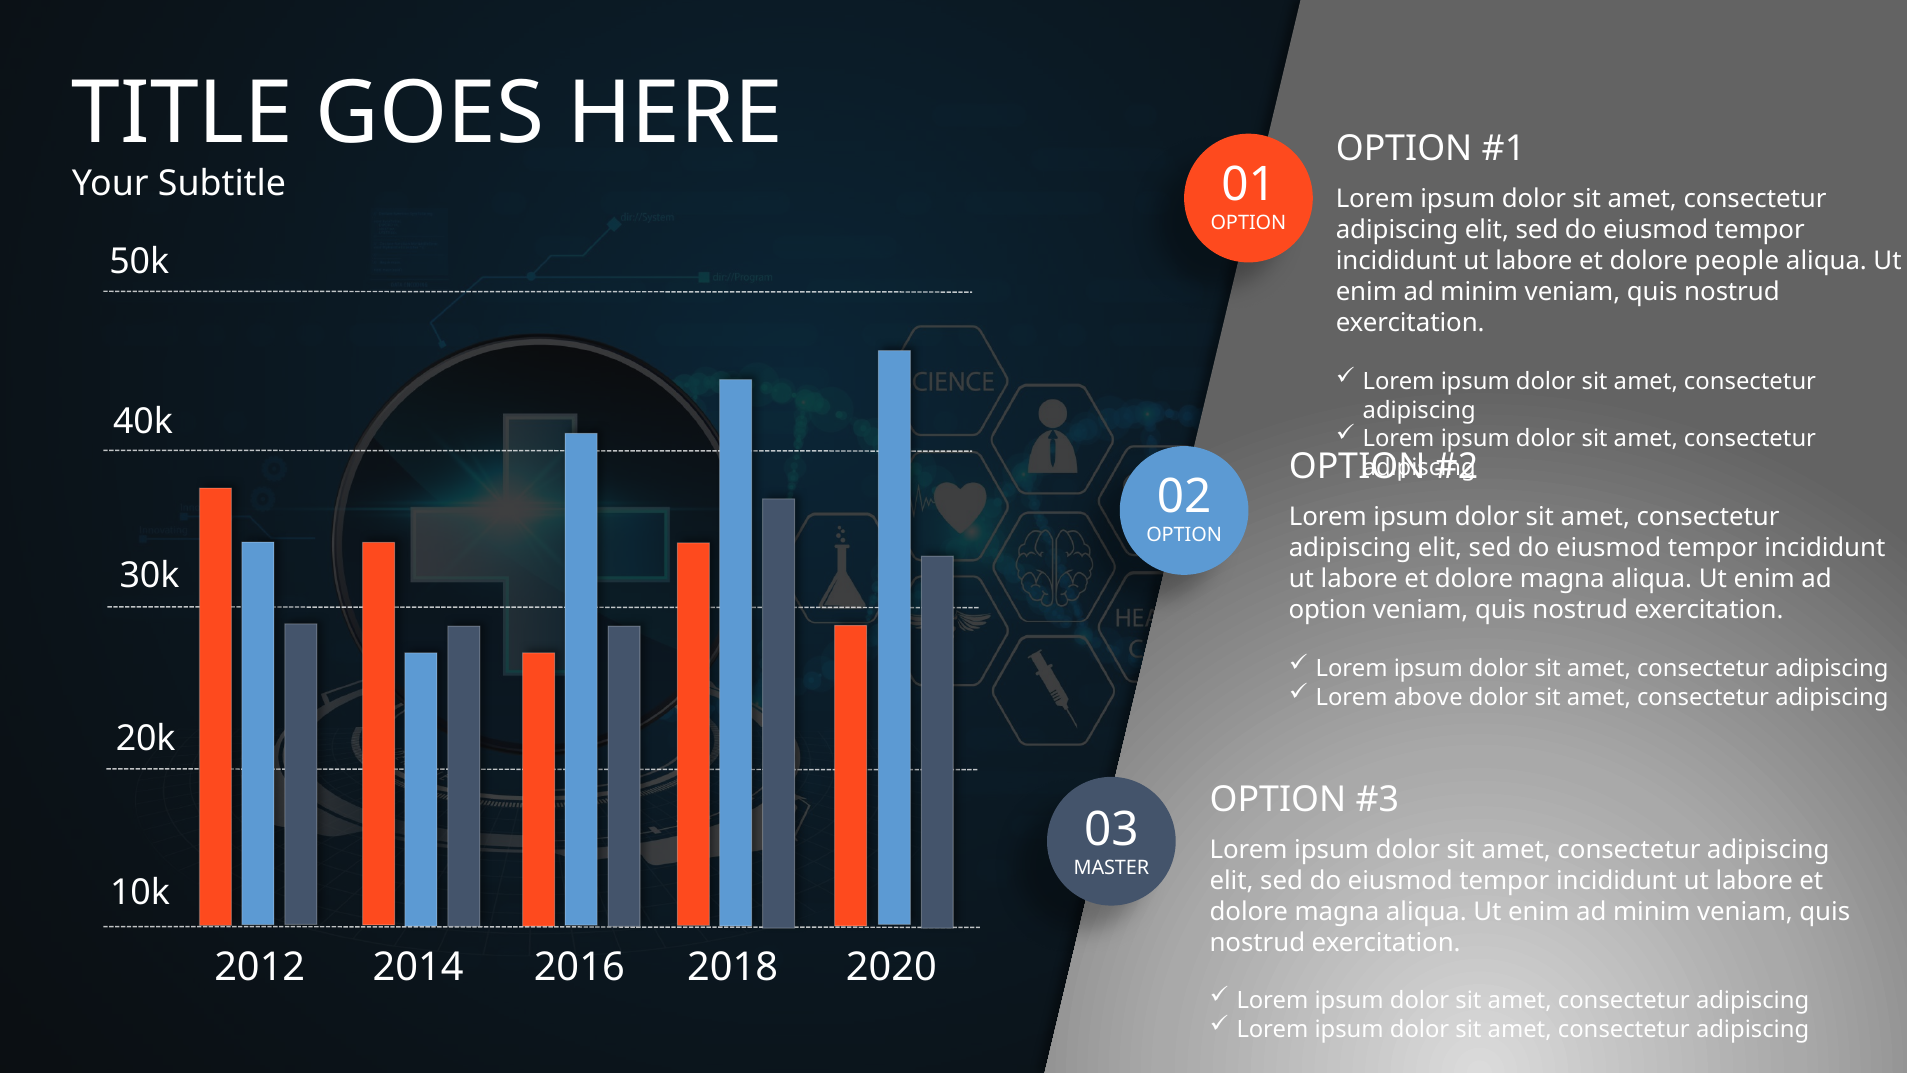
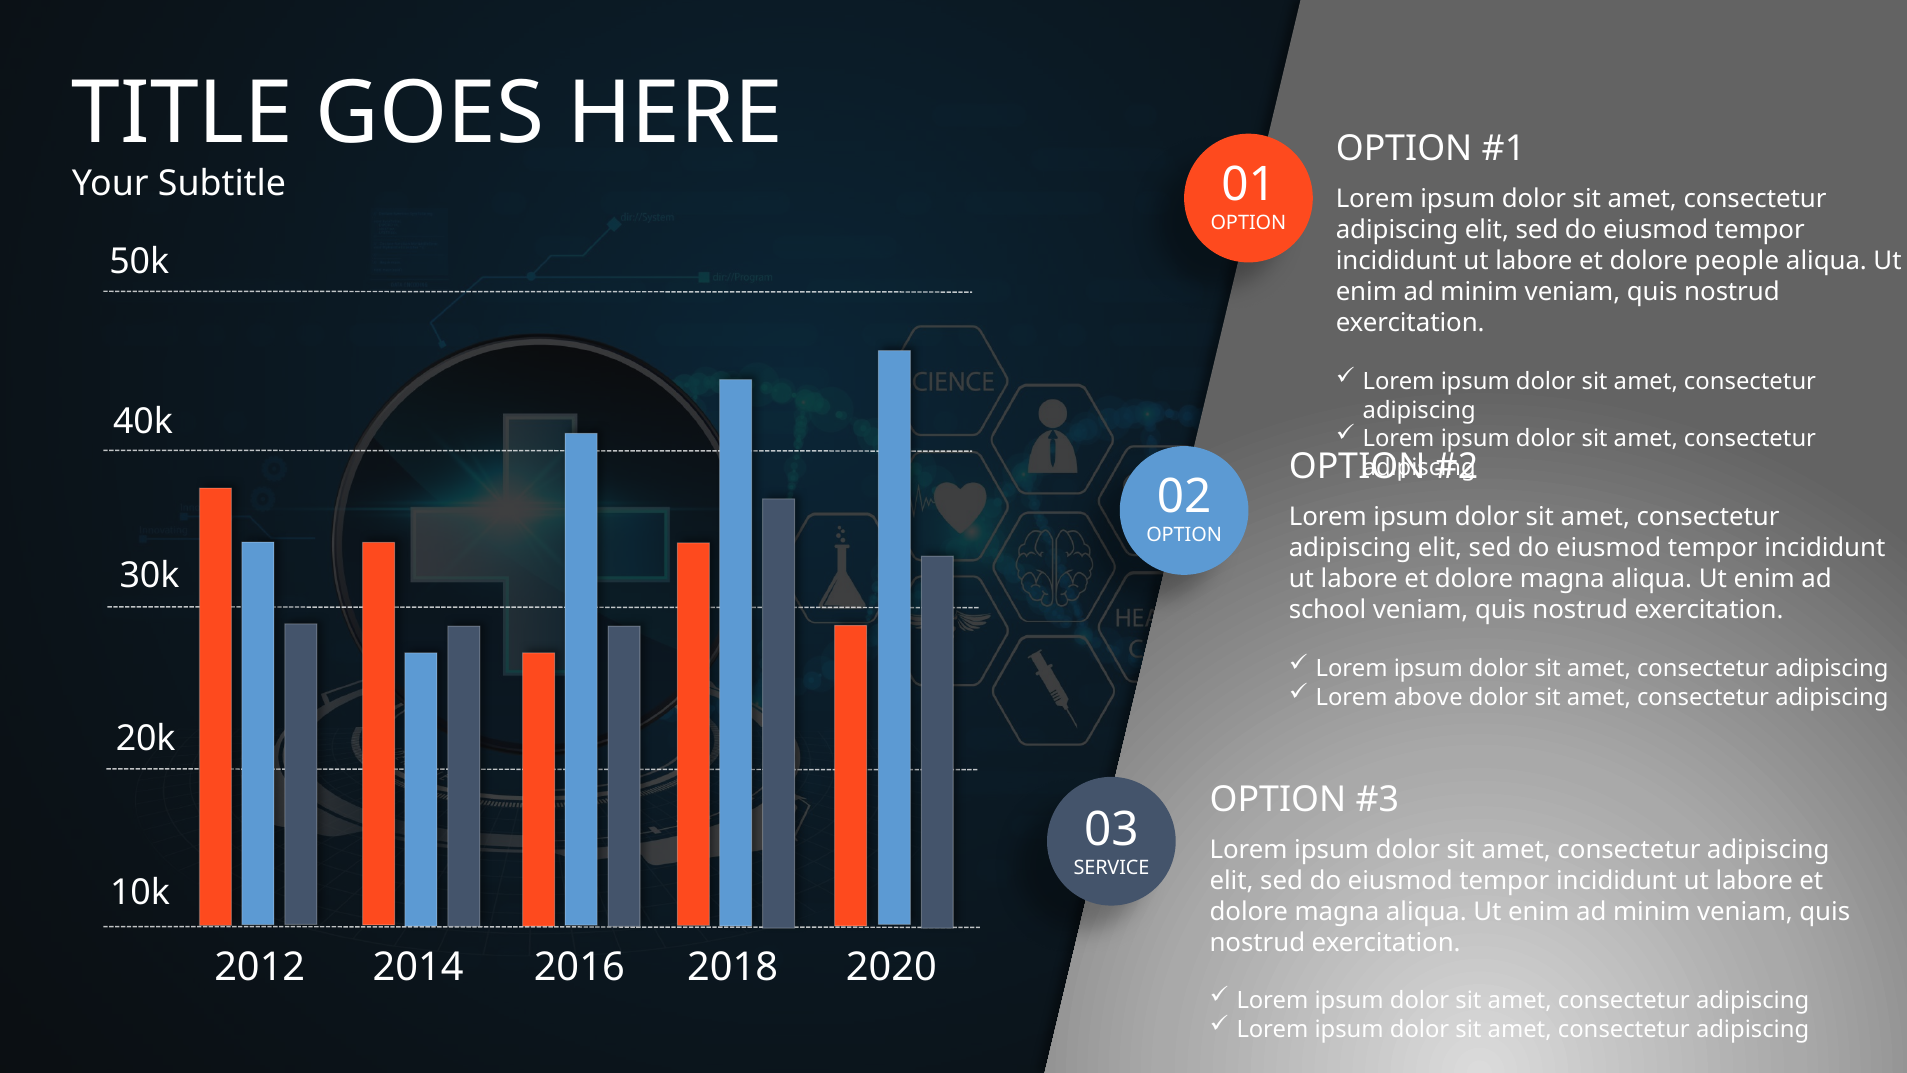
option: option -> school (1328, 610)
MASTER: MASTER -> SERVICE (1111, 868)
